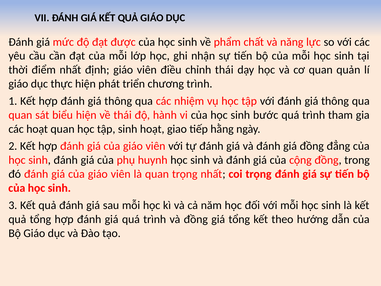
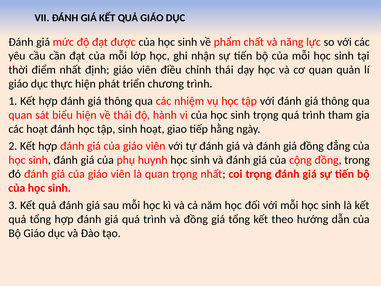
sinh bước: bước -> trọng (266, 115)
hoạt quan: quan -> đánh (63, 129)
